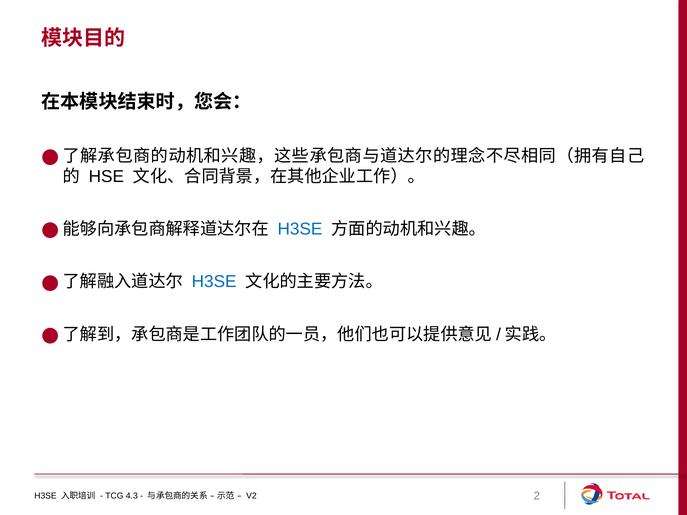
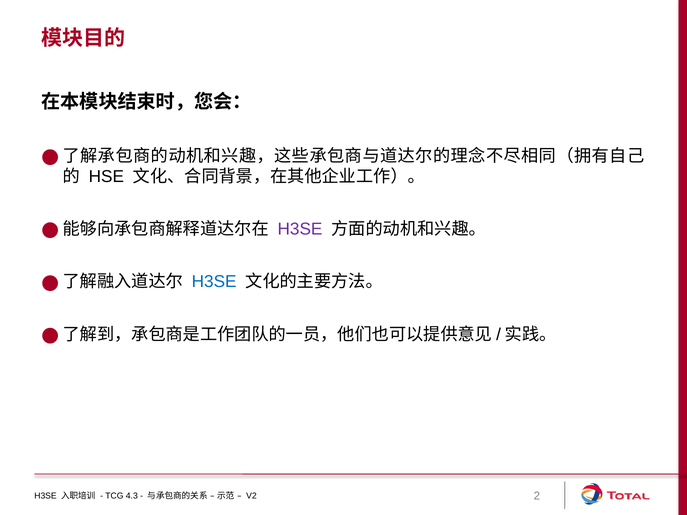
H3SE colour: blue -> purple (300, 229)
